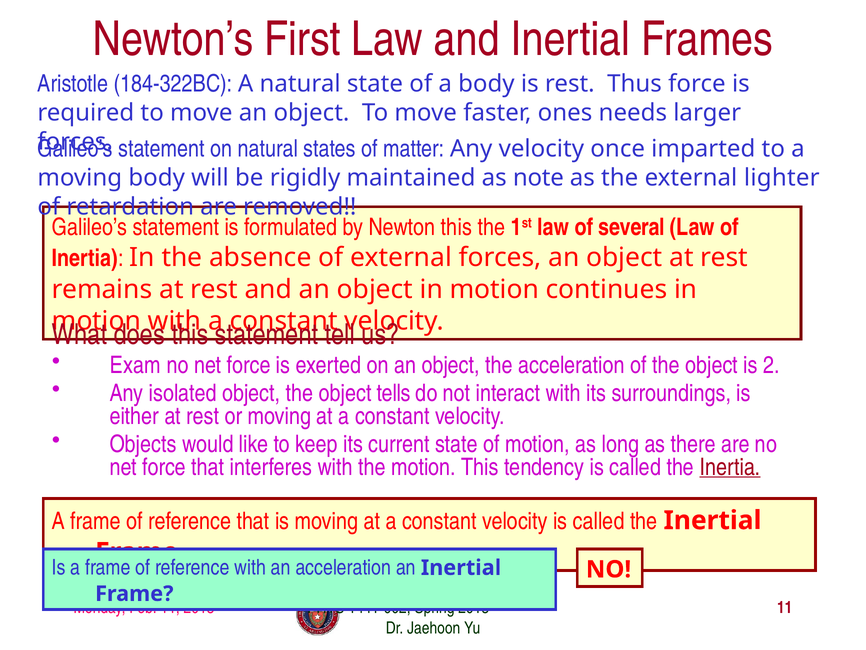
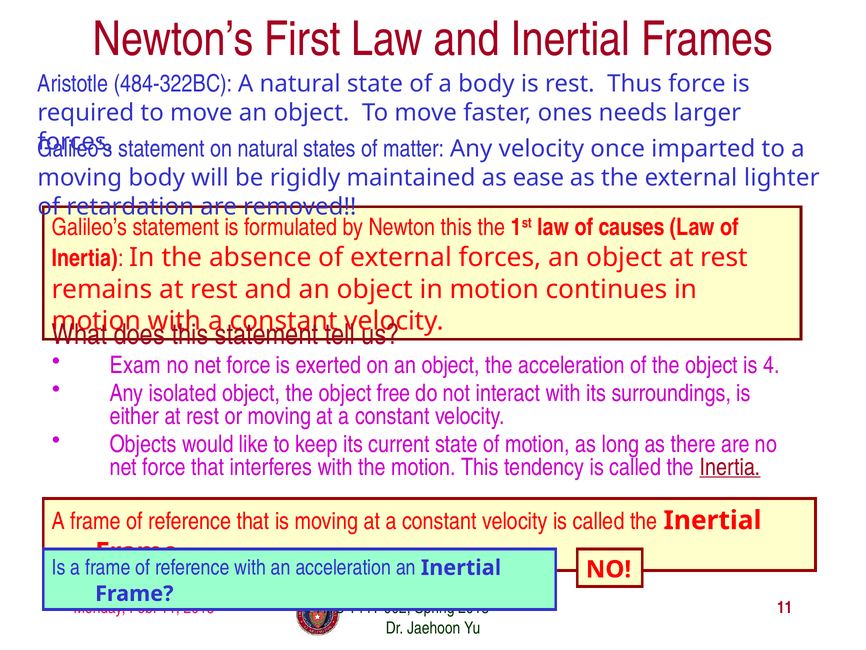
184-322BC: 184-322BC -> 484-322BC (173, 84)
note: note -> ease (538, 178)
several: several -> causes (632, 227)
2: 2 -> 4 (771, 365)
tells: tells -> free (394, 393)
